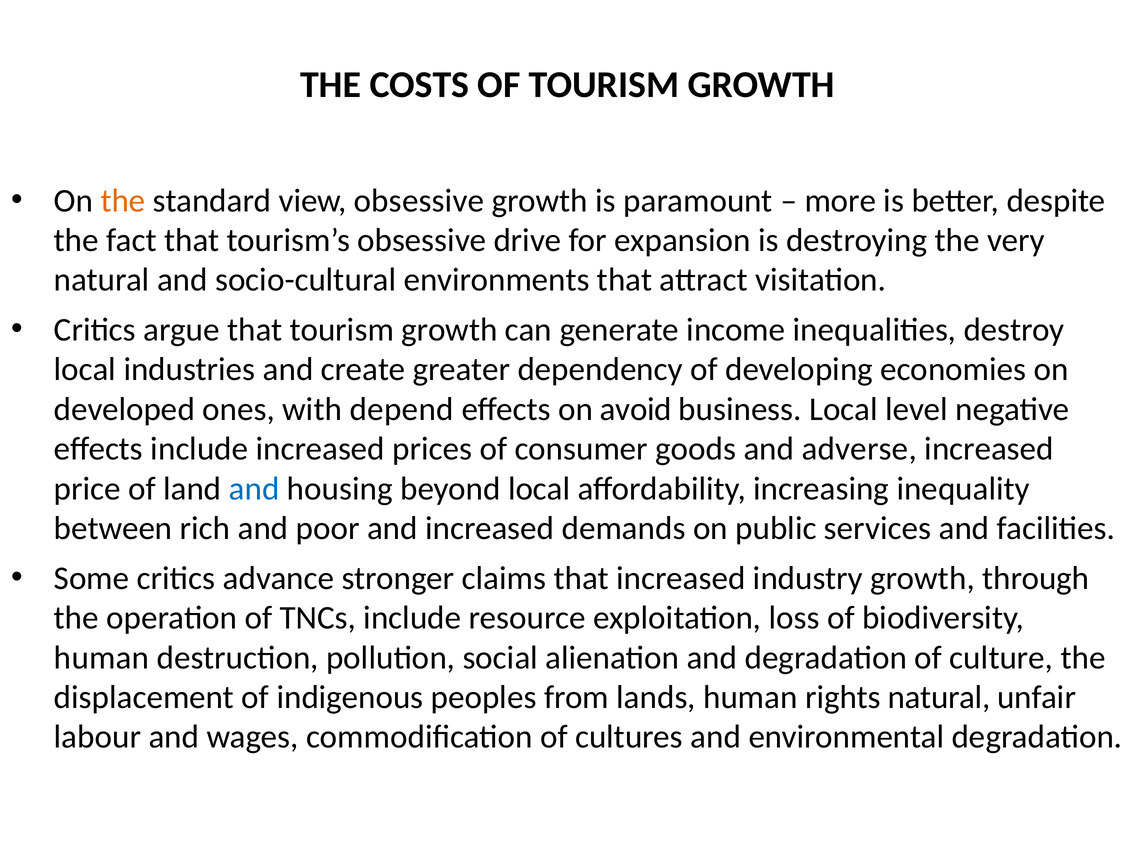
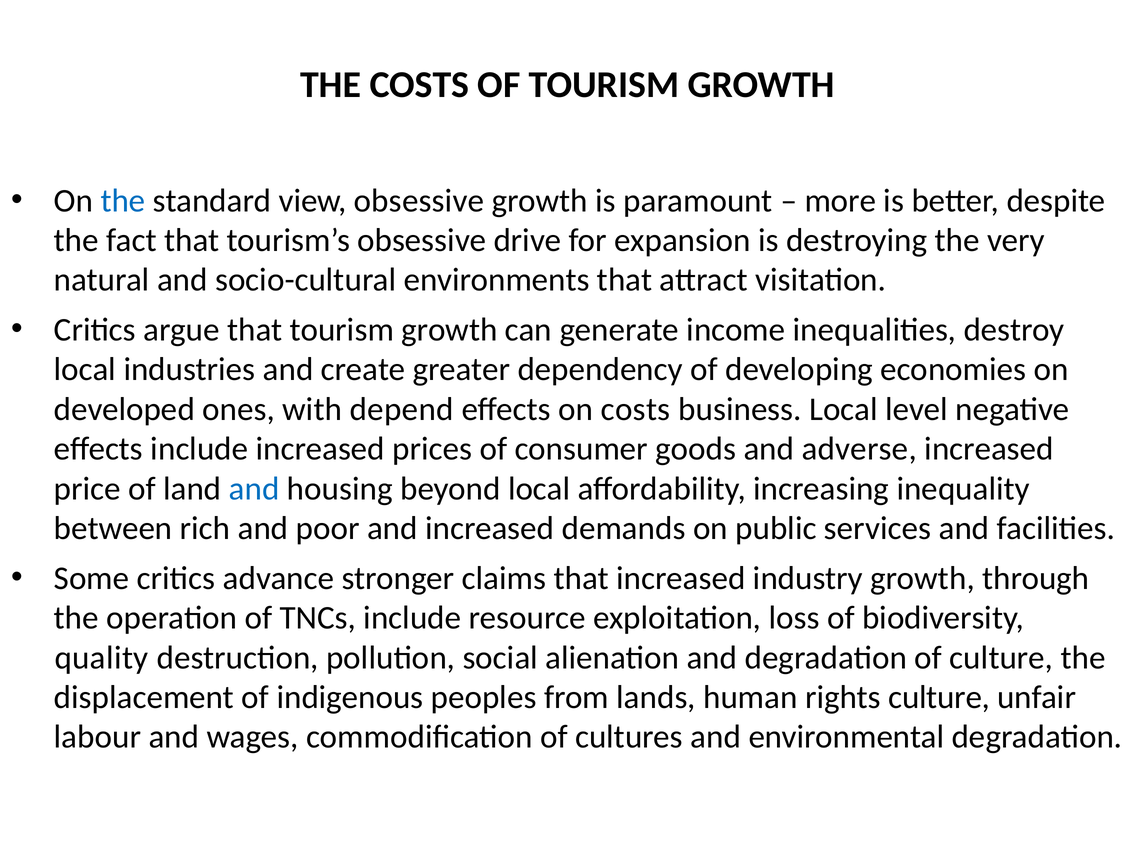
the colour: orange -> blue (123, 201)
on avoid: avoid -> costs (636, 409)
human: human -> quality (101, 658)
rights natural: natural -> culture (939, 698)
